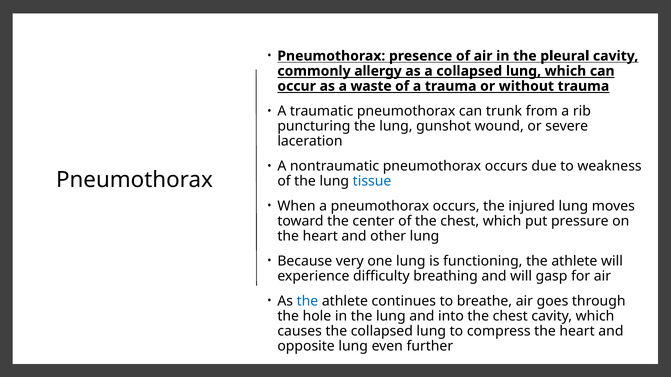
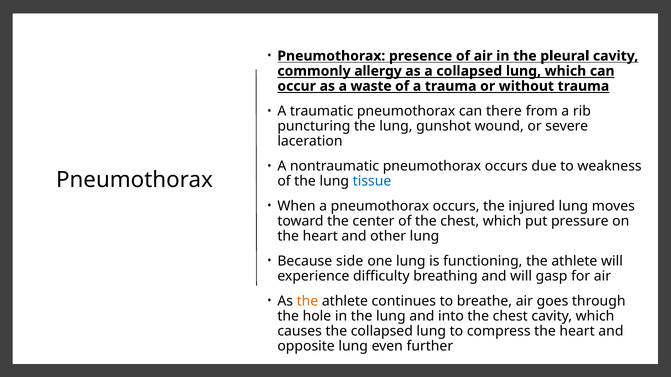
trunk: trunk -> there (504, 111)
very: very -> side (350, 261)
the colour: blue -> orange (307, 301)
